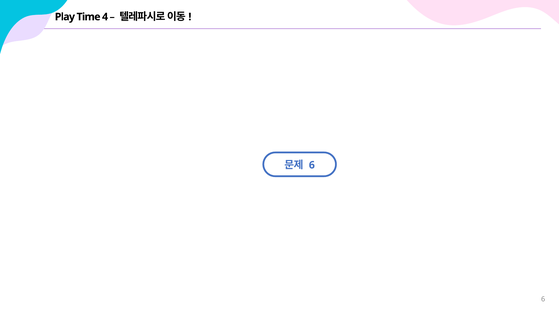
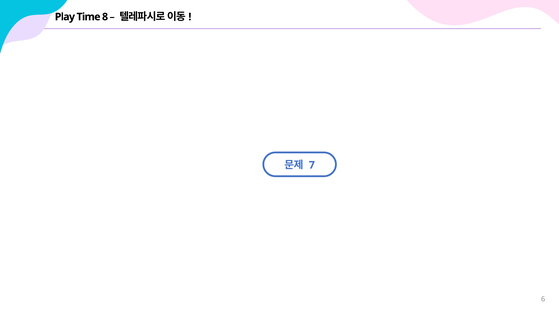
4: 4 -> 8 (105, 17)
6: 6 -> 7 (312, 165)
